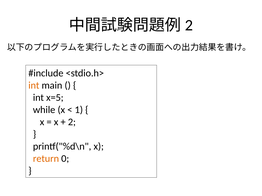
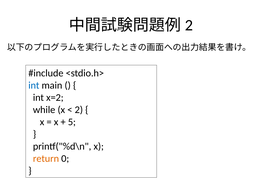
int colour: orange -> blue (34, 86)
x=5: x=5 -> x=2 (55, 98)
1: 1 -> 2 (79, 110)
2: 2 -> 5 (72, 122)
